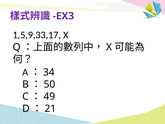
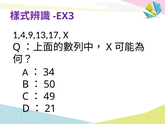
1,5,9,33,17: 1,5,9,33,17 -> 1,4,9,13,17 (37, 35)
